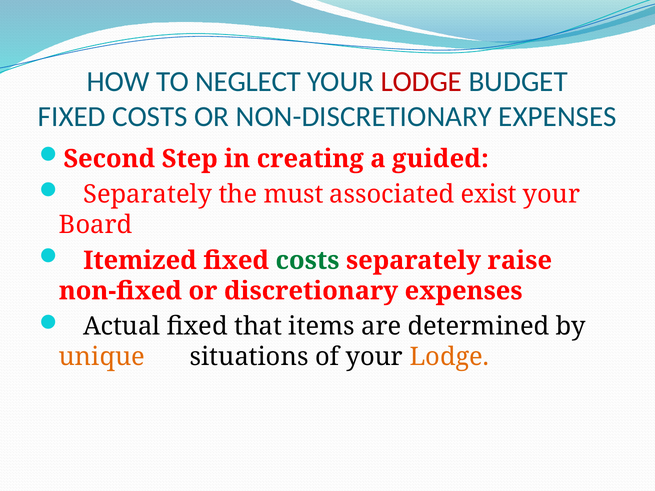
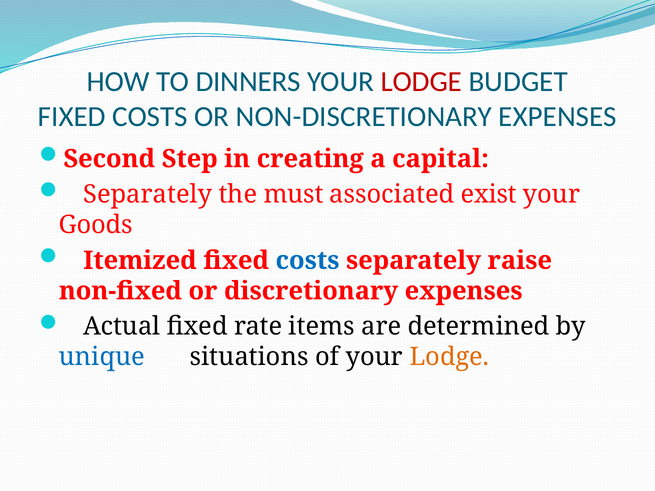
NEGLECT: NEGLECT -> DINNERS (248, 82)
guided: guided -> capital (441, 159)
Board: Board -> Goods (96, 225)
costs colour: green -> blue (307, 261)
that: that -> rate (258, 327)
unique colour: orange -> blue (102, 357)
